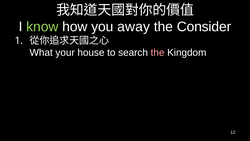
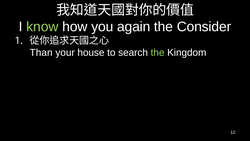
away: away -> again (134, 27)
What: What -> Than (41, 52)
the colour: pink -> light green (158, 52)
